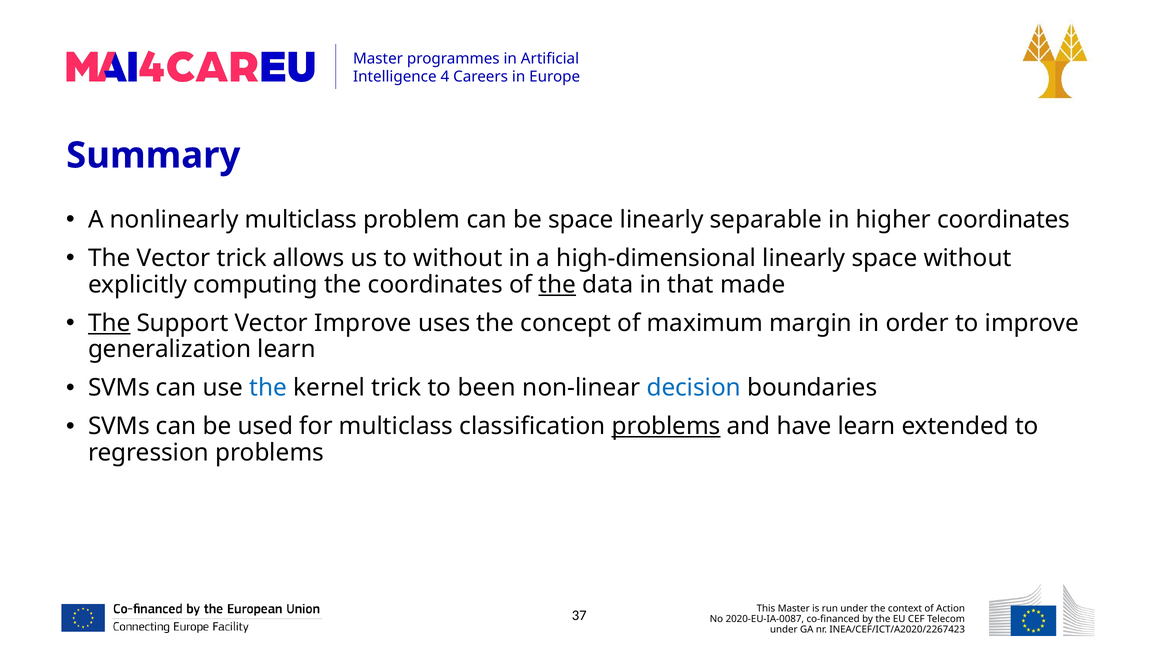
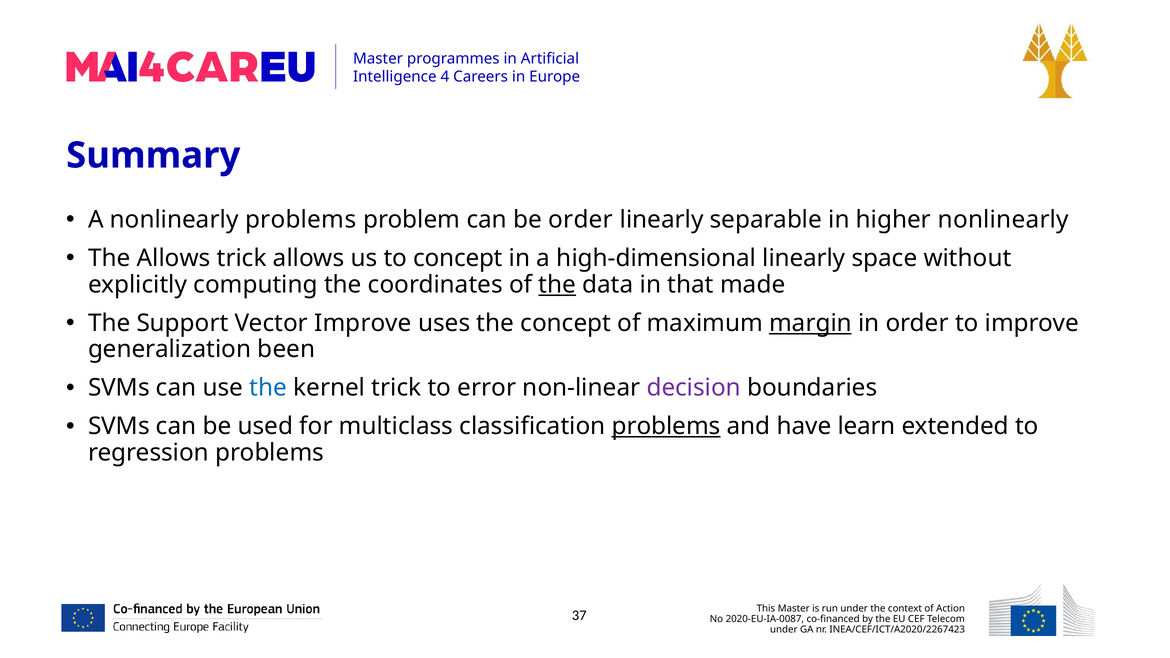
nonlinearly multiclass: multiclass -> problems (301, 220)
be space: space -> order (581, 220)
higher coordinates: coordinates -> nonlinearly (1003, 220)
The Vector: Vector -> Allows (174, 258)
to without: without -> concept (458, 258)
The underline: present -> none (109, 323)
margin underline: none -> present (810, 323)
generalization learn: learn -> been (286, 350)
been: been -> error (487, 388)
decision colour: blue -> purple (694, 388)
